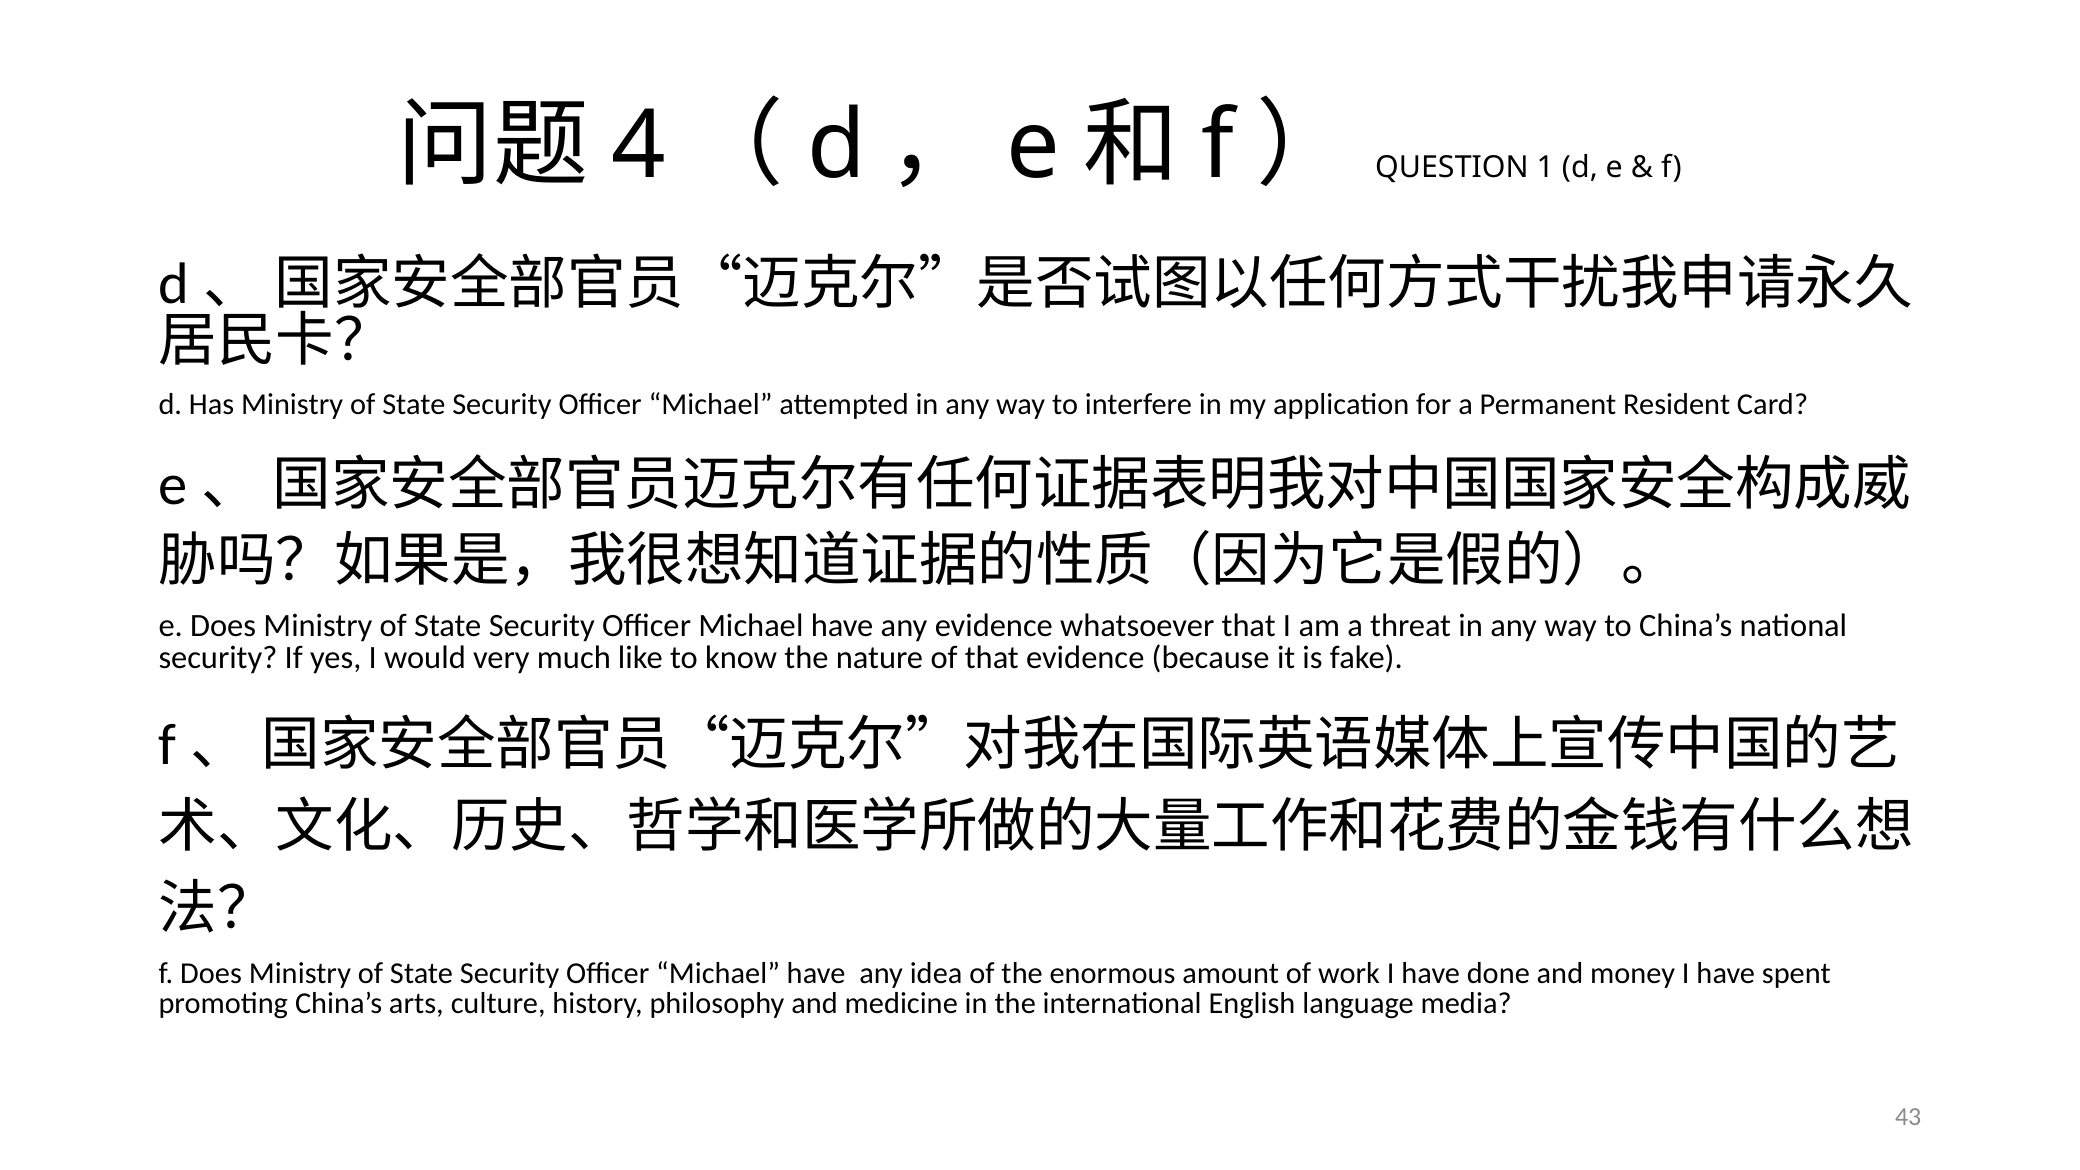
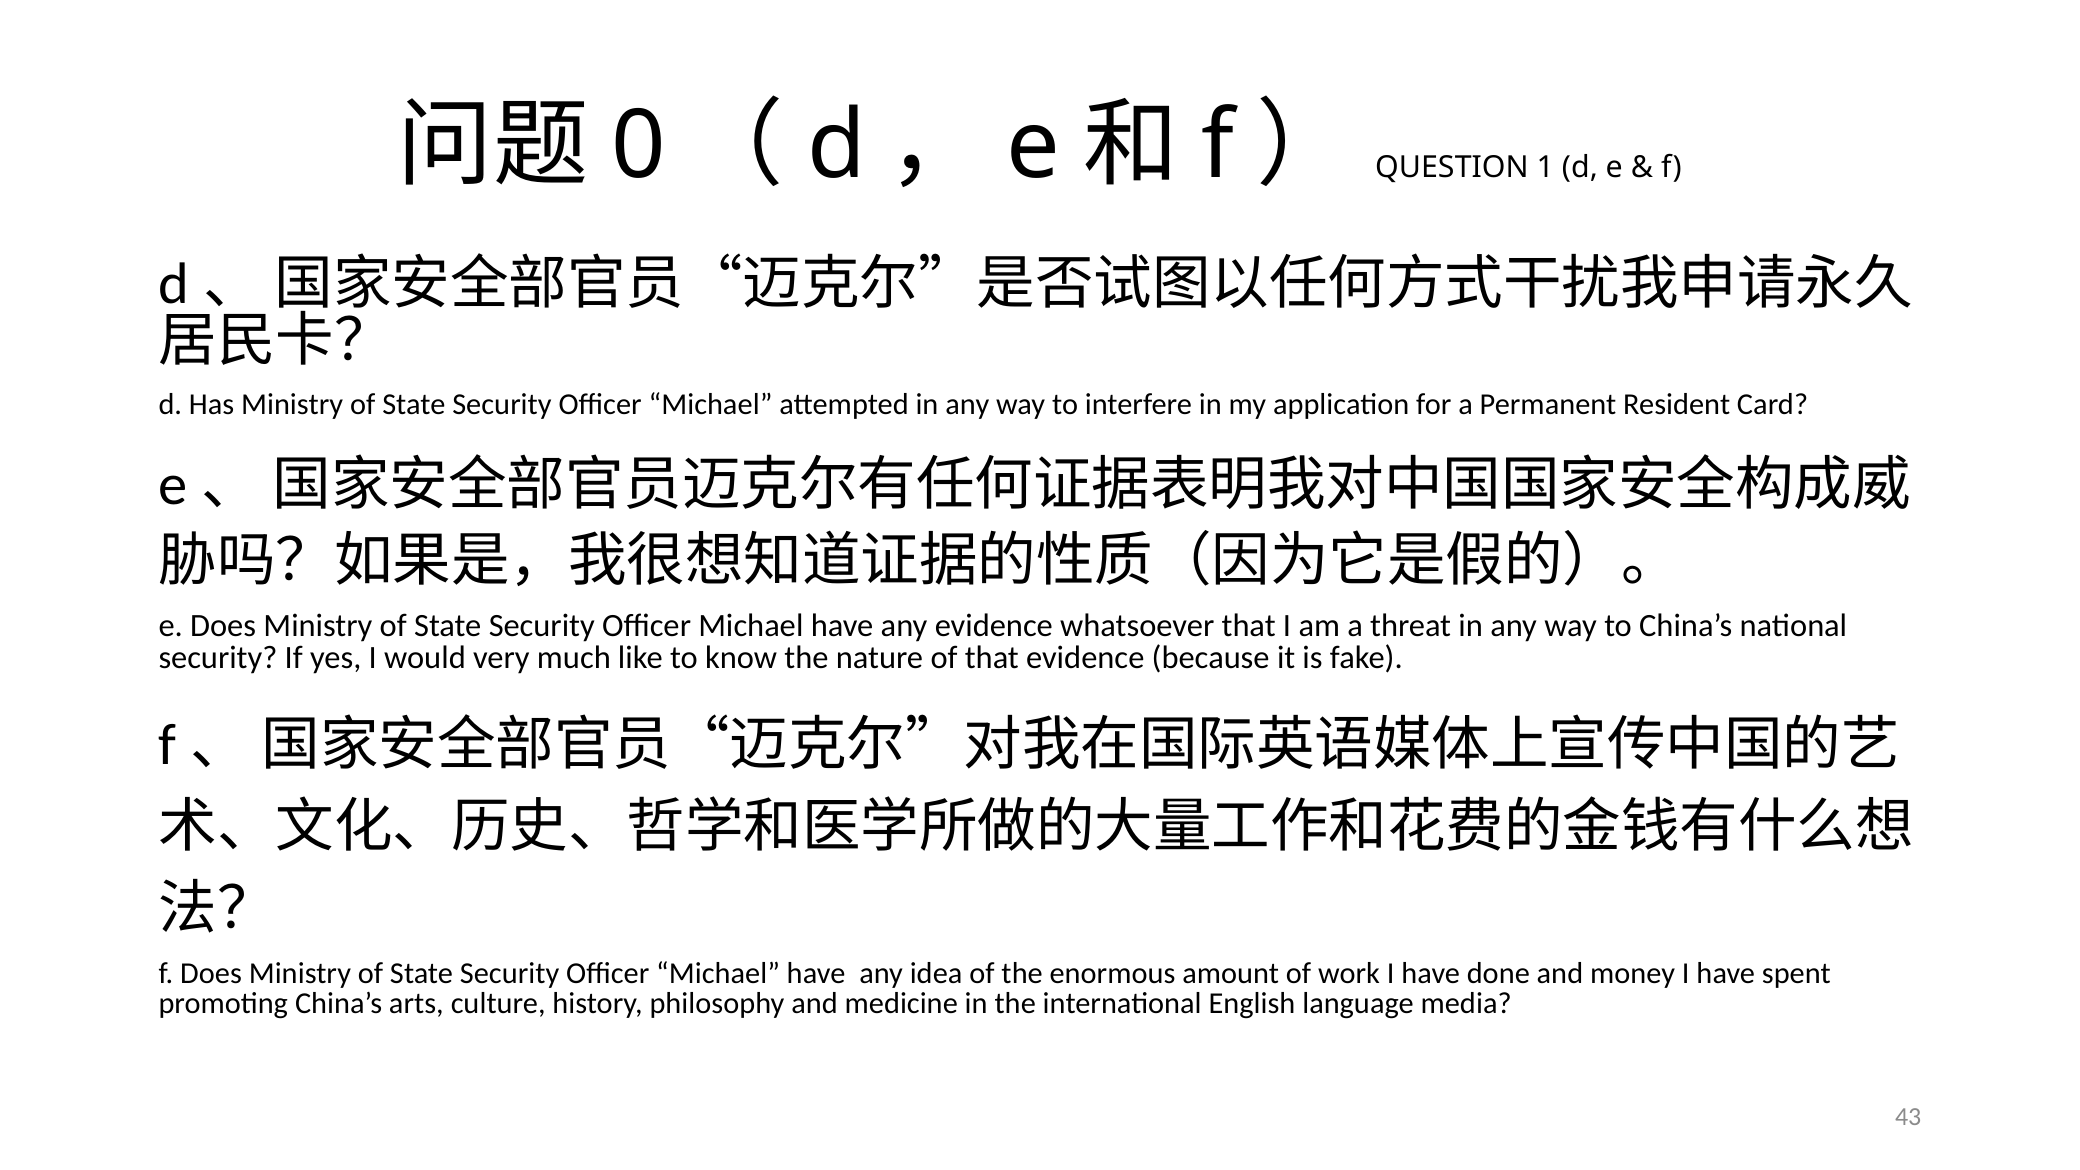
4: 4 -> 0 (639, 146)
